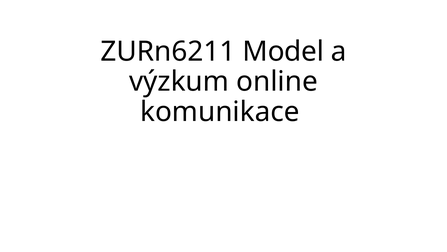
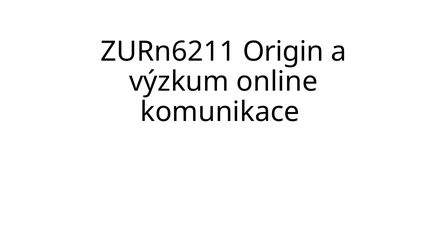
Model: Model -> Origin (283, 51)
